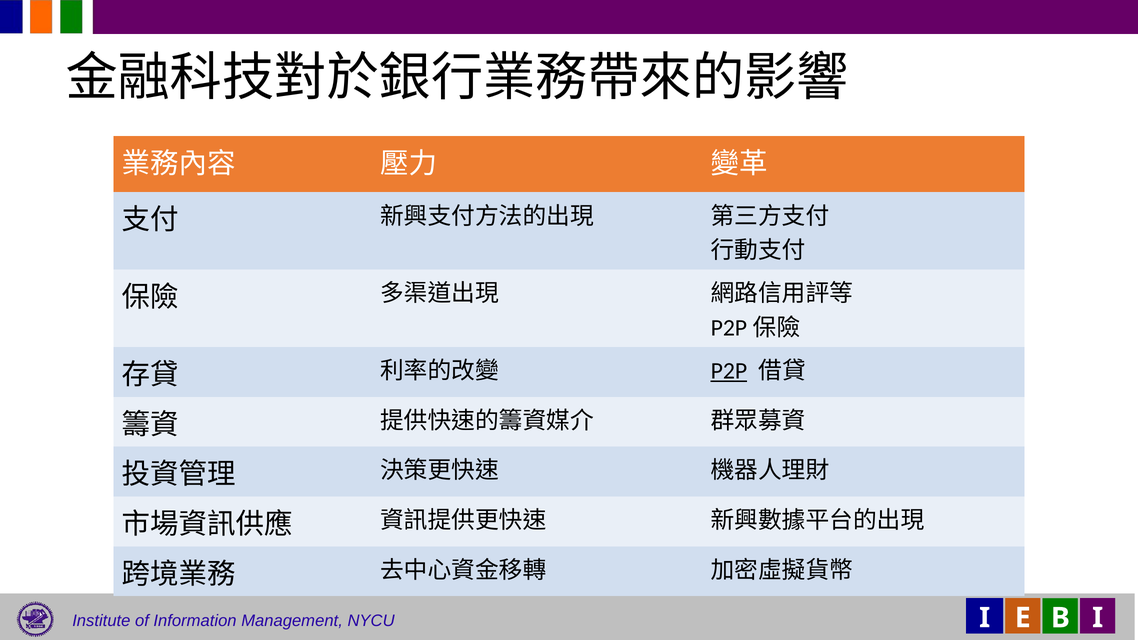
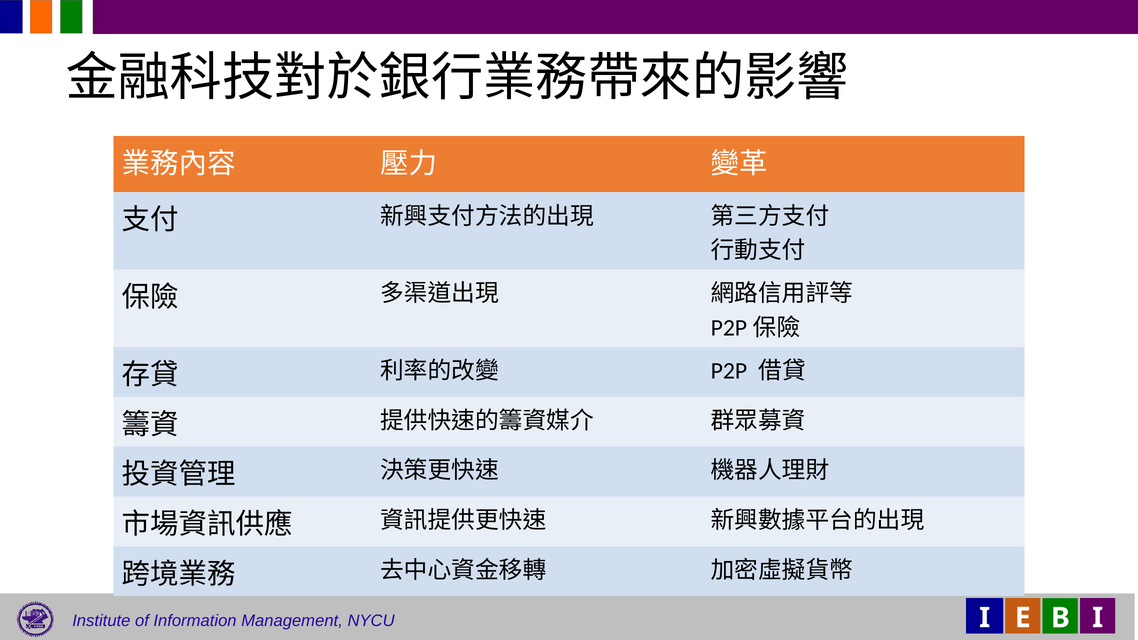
P2P underline: present -> none (729, 371)
